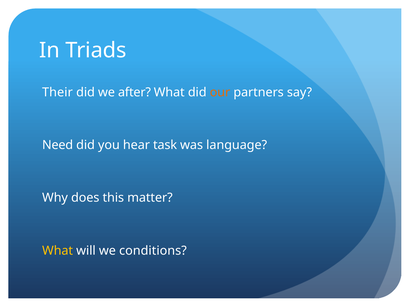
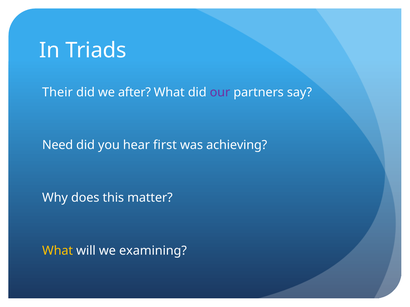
our colour: orange -> purple (220, 92)
task: task -> first (165, 145)
language: language -> achieving (237, 145)
conditions: conditions -> examining (153, 251)
